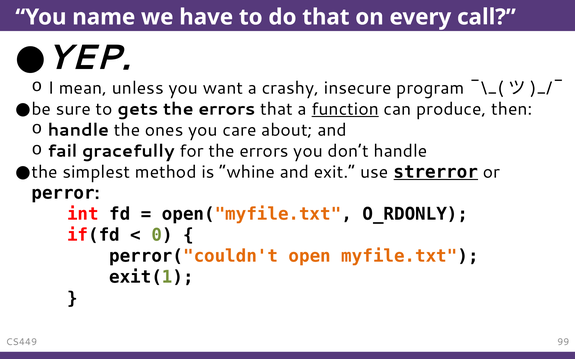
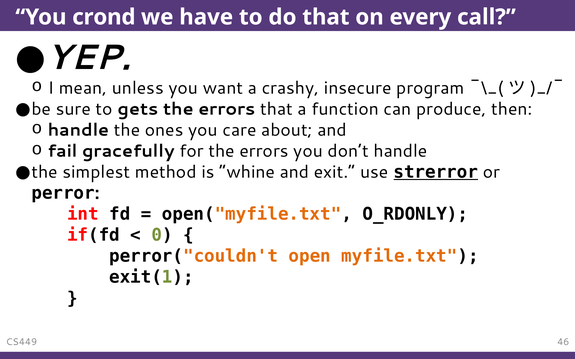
name: name -> crond (104, 17)
function underline: present -> none (345, 109)
99: 99 -> 46 (563, 342)
